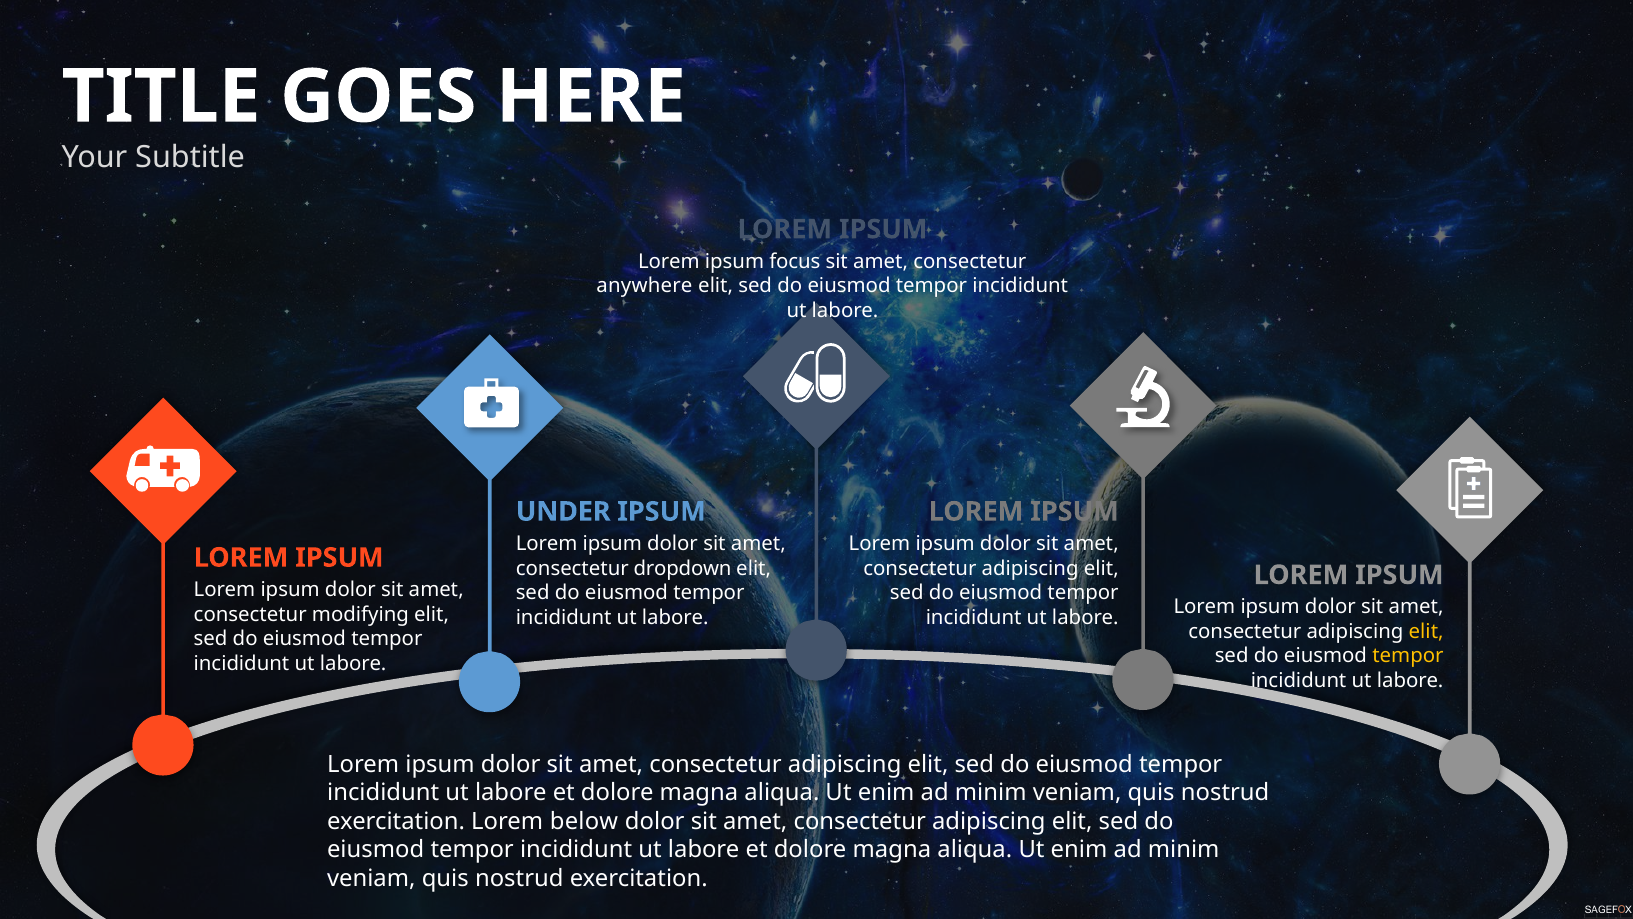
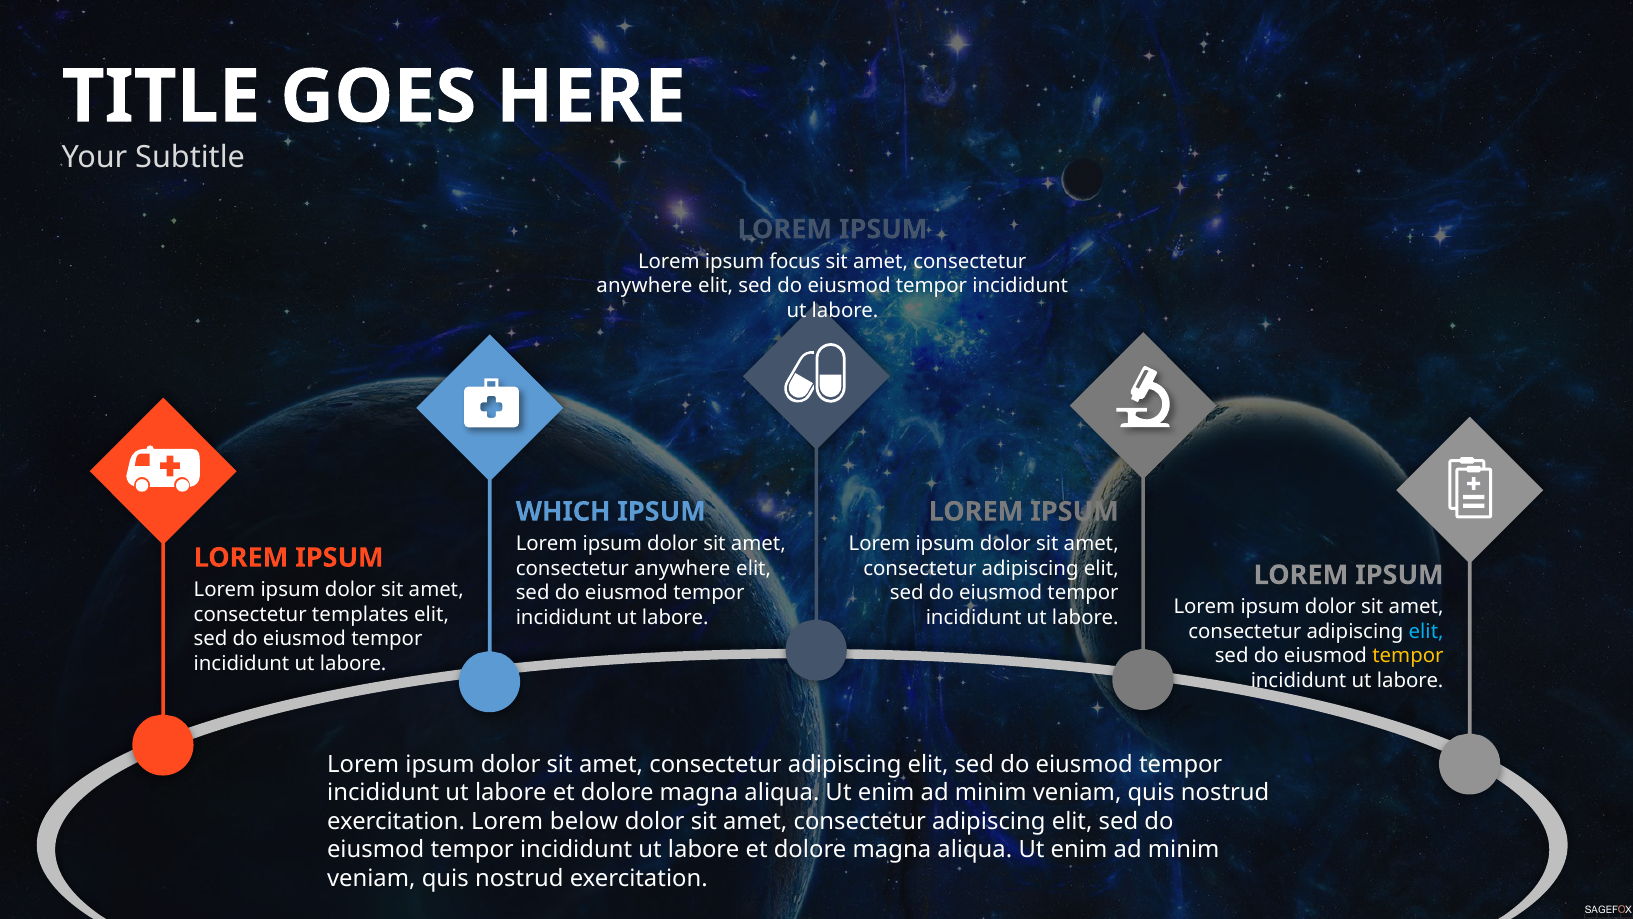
UNDER: UNDER -> WHICH (563, 511)
dropdown: dropdown -> anywhere (682, 568)
modifying: modifying -> templates (360, 614)
elit colour: yellow -> light blue (1426, 631)
